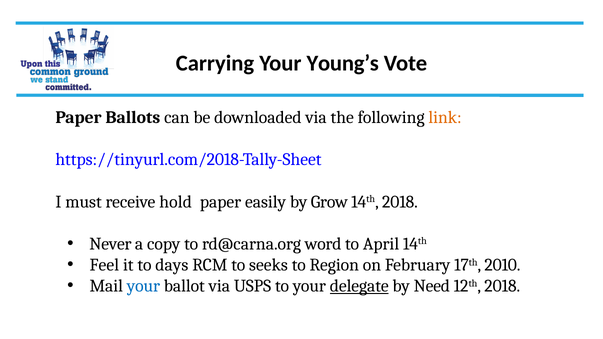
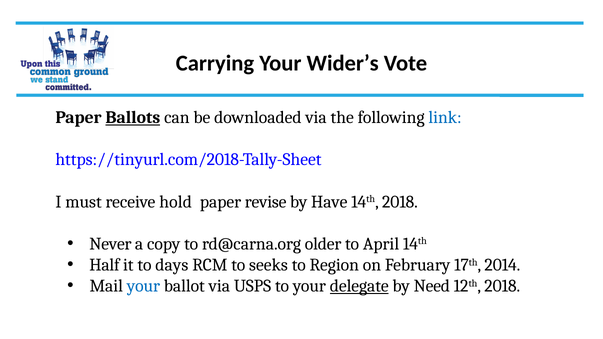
Young’s: Young’s -> Wider’s (343, 63)
Ballots underline: none -> present (133, 117)
link colour: orange -> blue (445, 117)
easily: easily -> revise (266, 202)
Grow: Grow -> Have (329, 202)
word: word -> older (323, 244)
Feel: Feel -> Half (104, 265)
2010: 2010 -> 2014 (502, 265)
